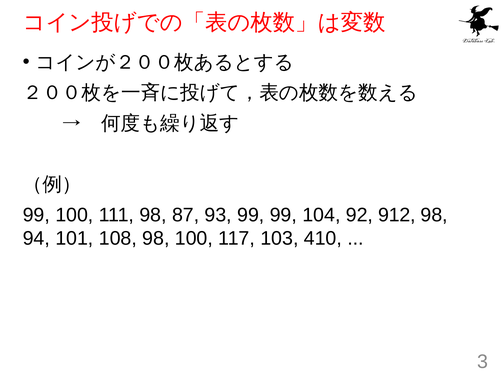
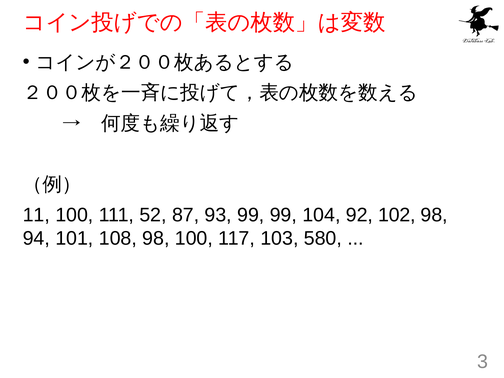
99: 99 -> 11 (36, 215)
111 98: 98 -> 52 (153, 215)
912: 912 -> 102 (397, 215)
410: 410 -> 580 (323, 239)
